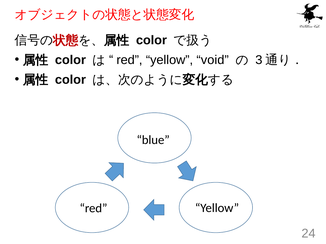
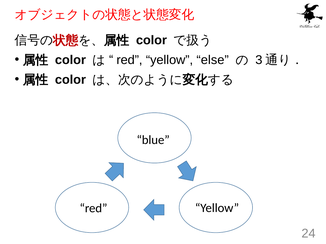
void: void -> else (213, 60)
